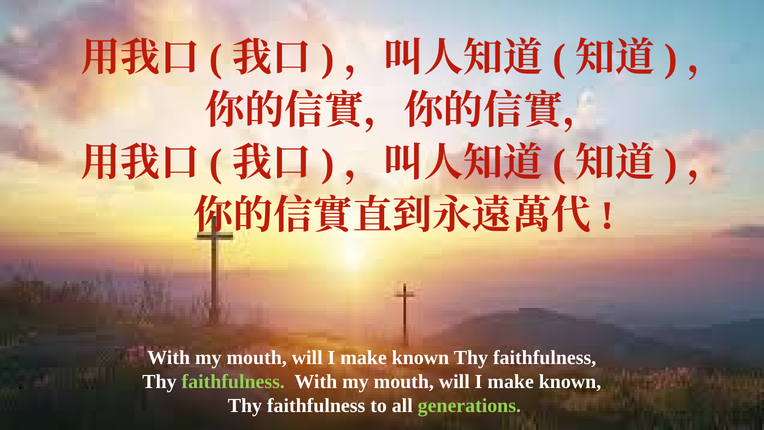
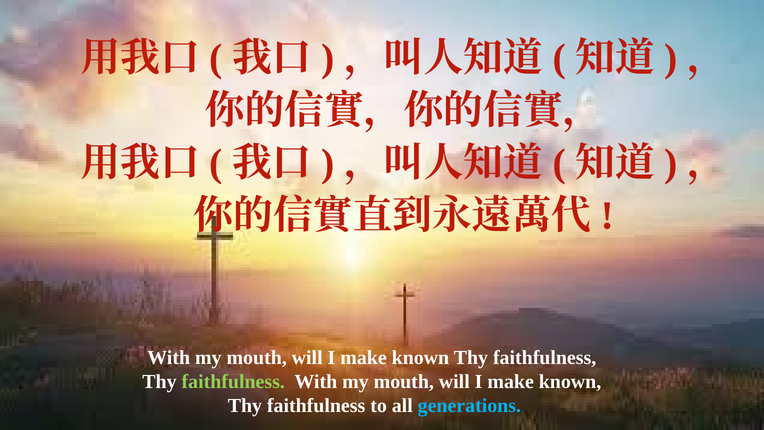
generations colour: light green -> light blue (469, 405)
